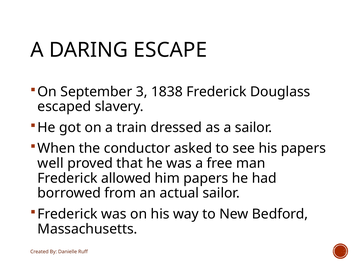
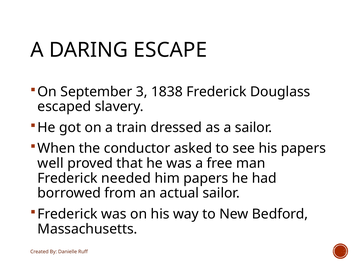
allowed: allowed -> needed (126, 179)
